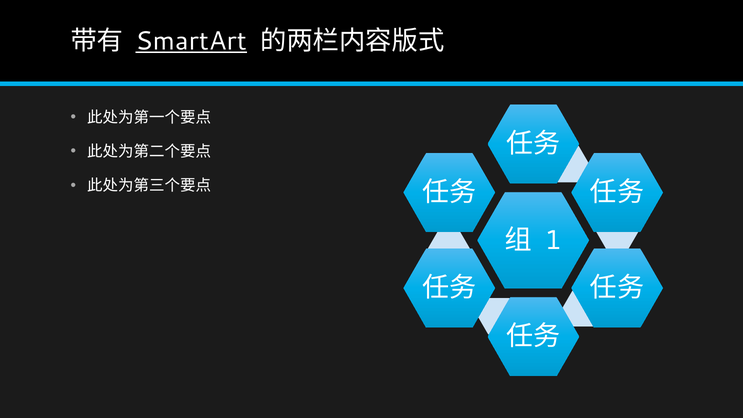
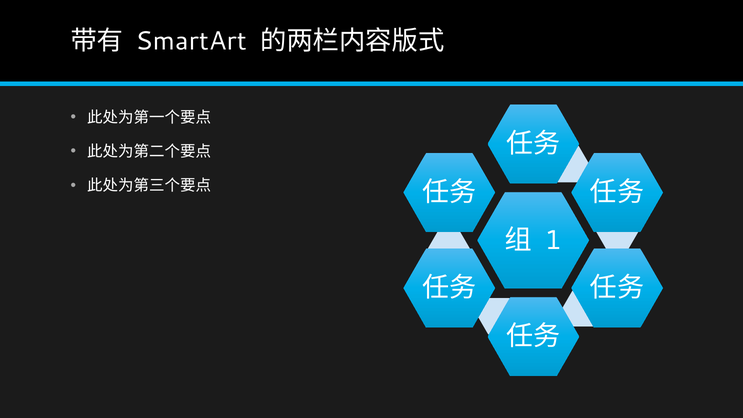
SmartArt underline: present -> none (191, 41)
